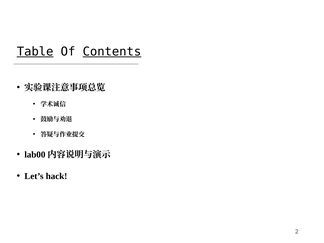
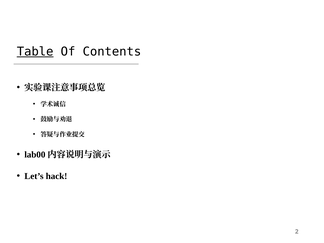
Contents underline: present -> none (112, 52)
